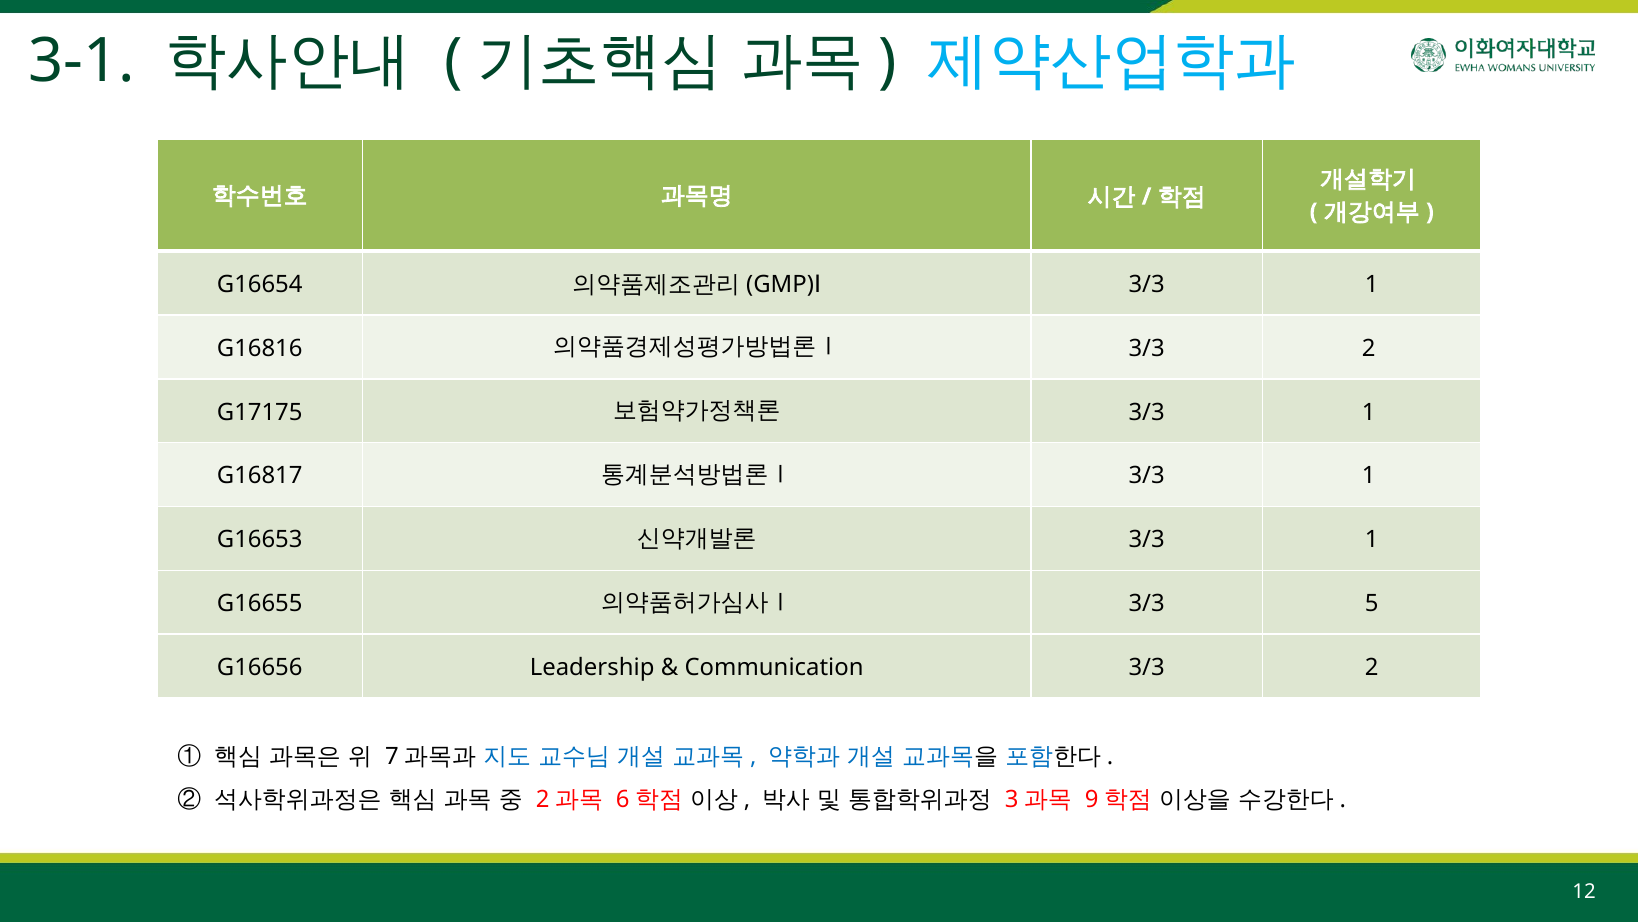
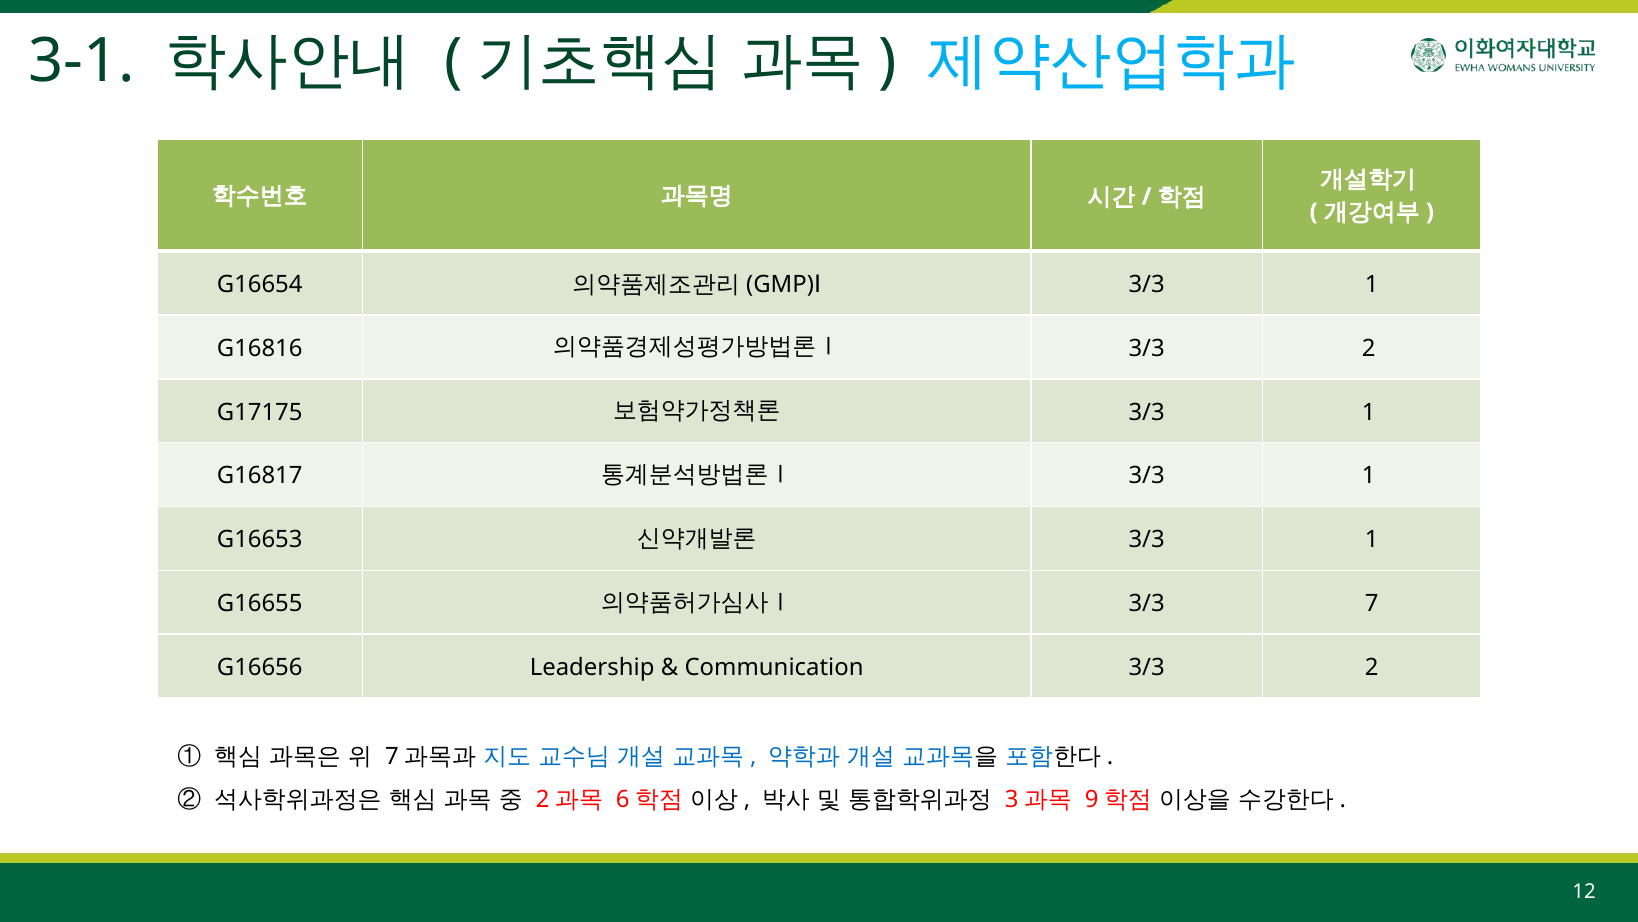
5: 5 -> 7 (1372, 603)
